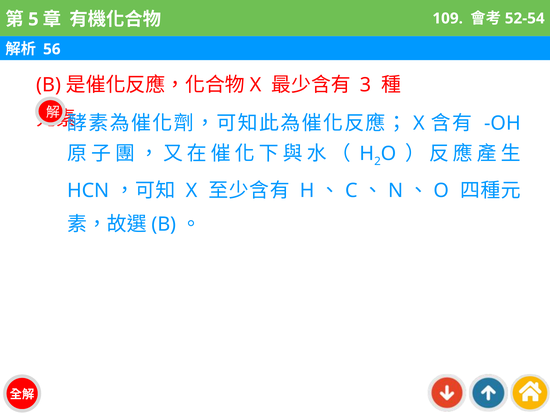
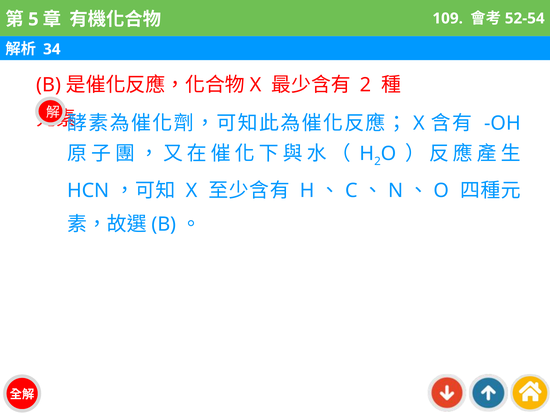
56: 56 -> 34 (52, 49)
3: 3 -> 2 (366, 85)
